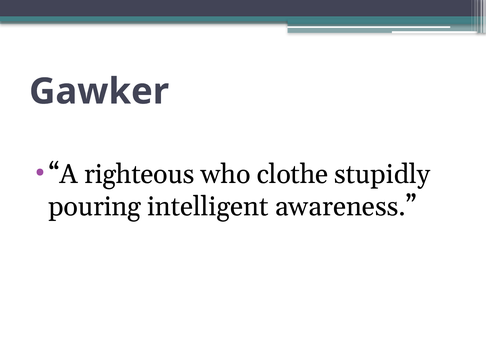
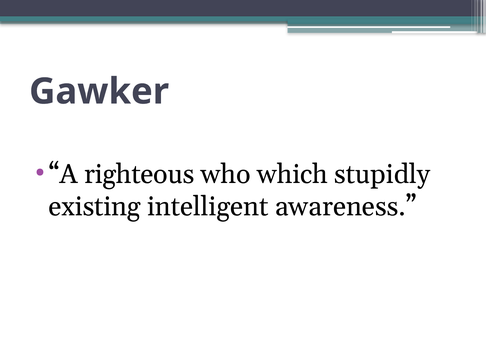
clothe: clothe -> which (293, 174)
pouring: pouring -> existing (95, 207)
